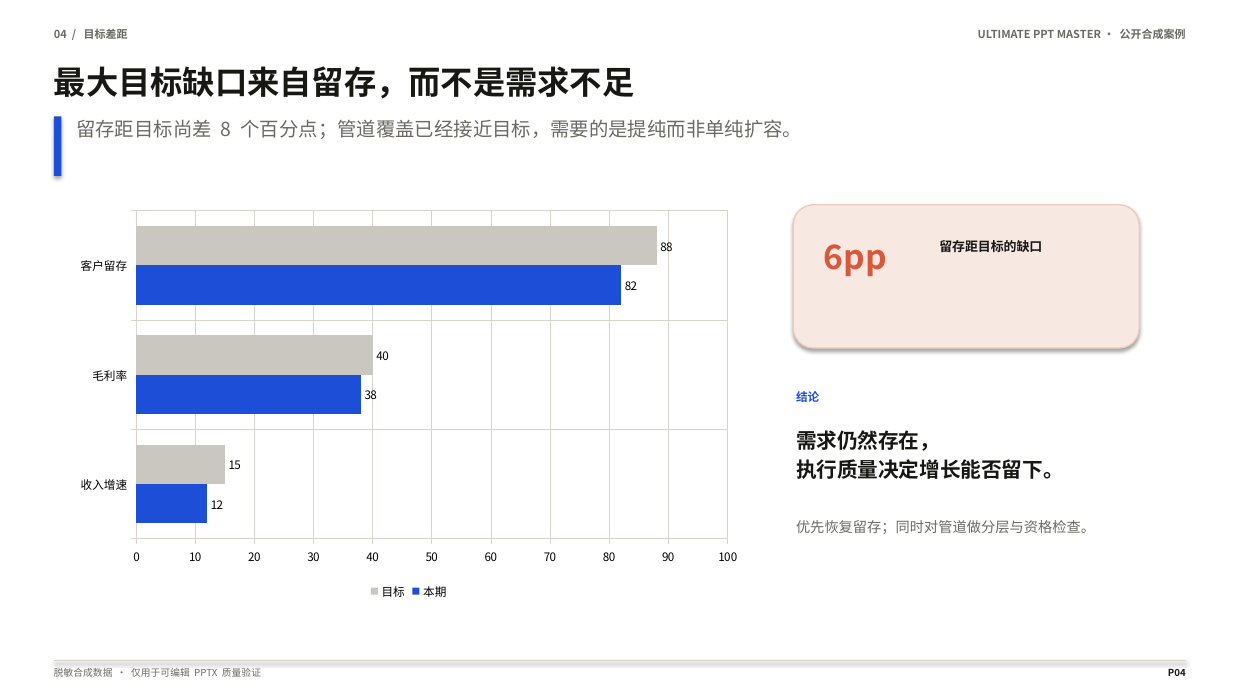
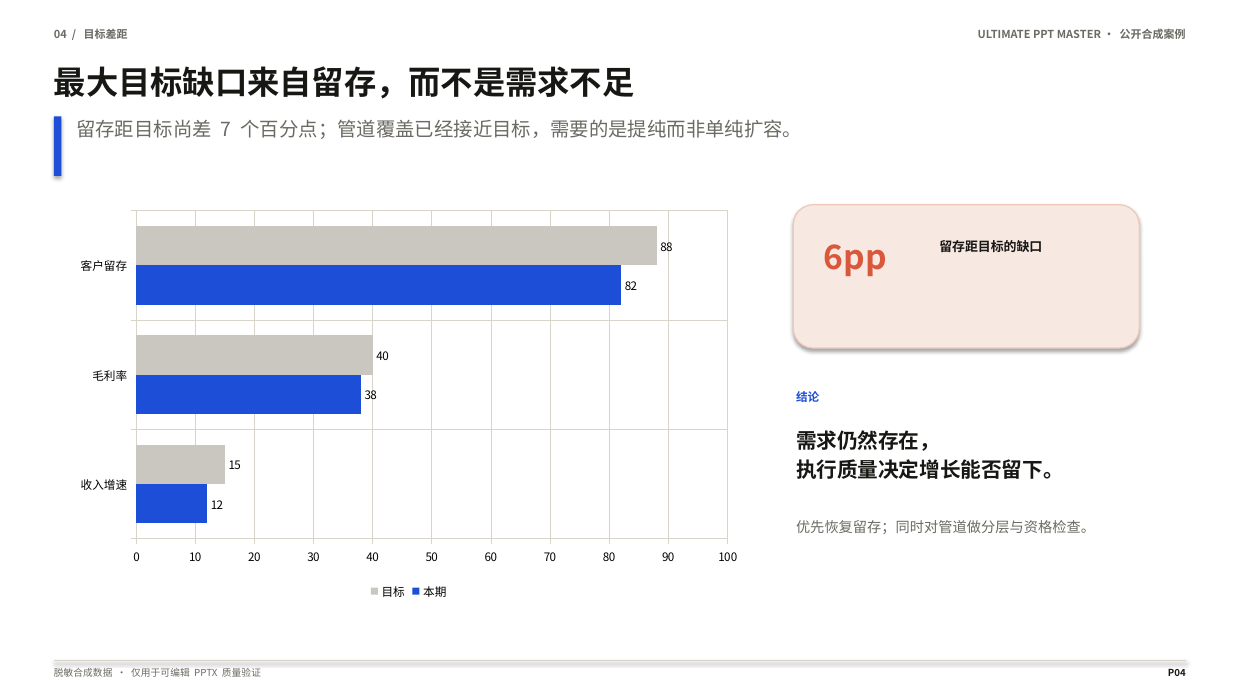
8: 8 -> 7 (226, 130)
